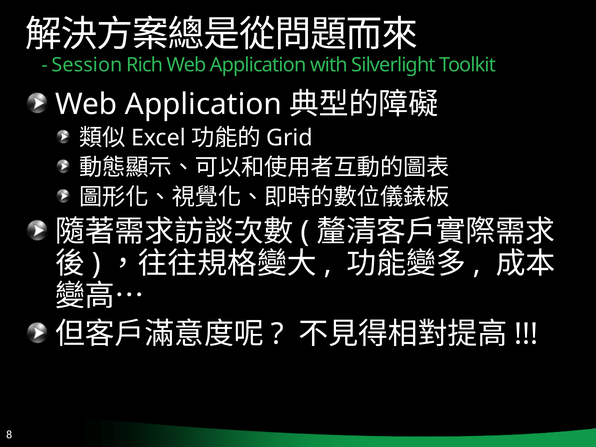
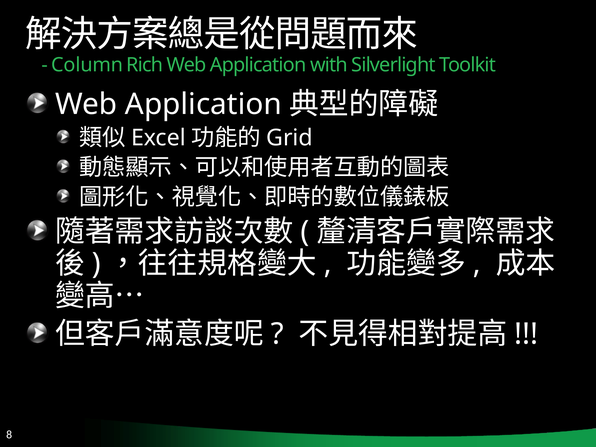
Session: Session -> Column (87, 65)
